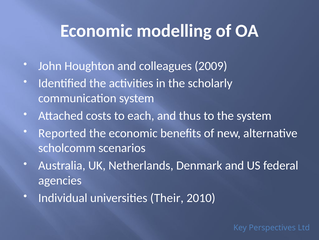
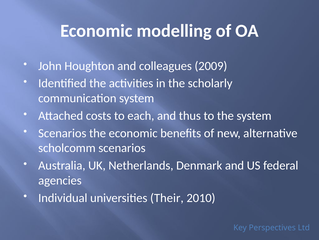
Reported: Reported -> Scenarios (62, 133)
